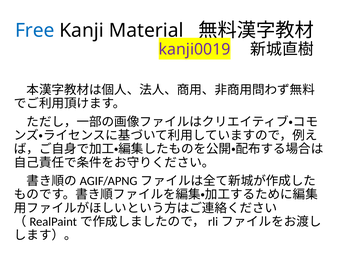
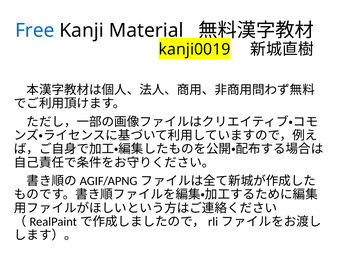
kanji0019 colour: purple -> black (195, 49)
